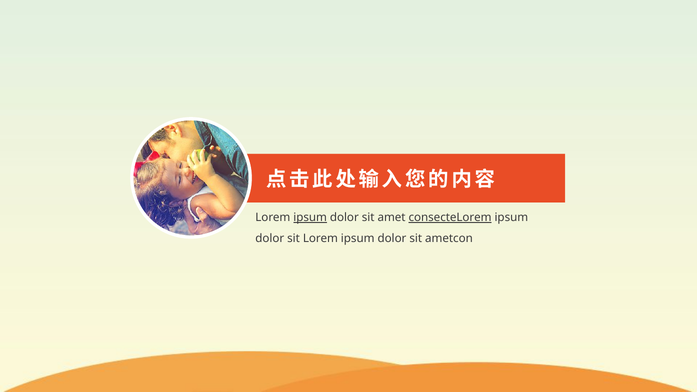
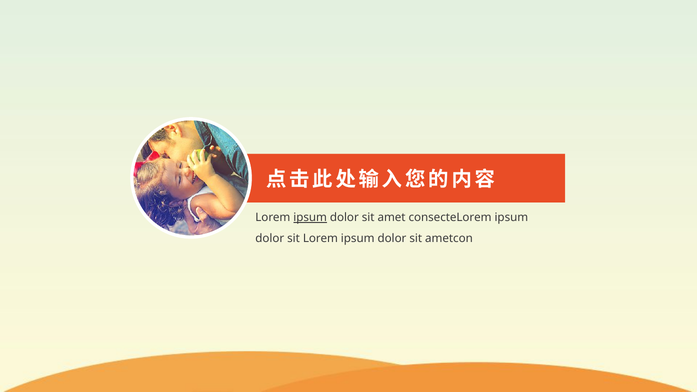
consecteLorem underline: present -> none (450, 218)
